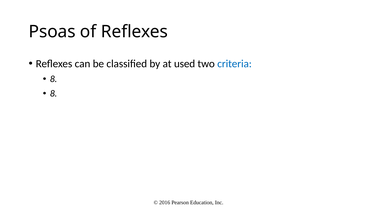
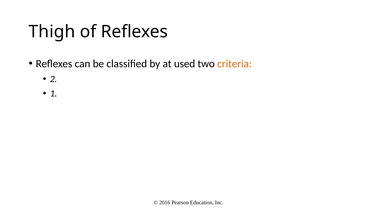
Psoas: Psoas -> Thigh (52, 32)
criteria colour: blue -> orange (235, 64)
8: 8 -> 2 (54, 79)
8: 8 -> 1 (54, 94)
